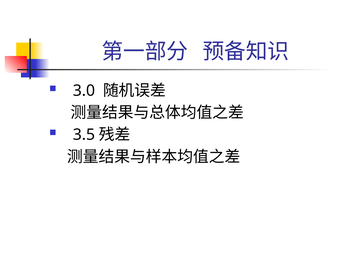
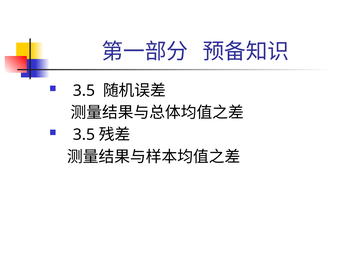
3.0: 3.0 -> 3.5 (84, 90)
